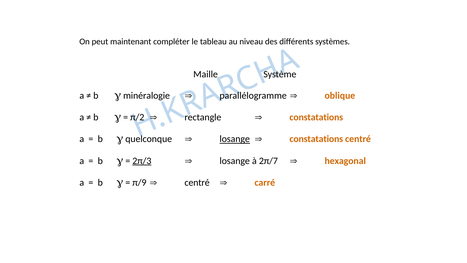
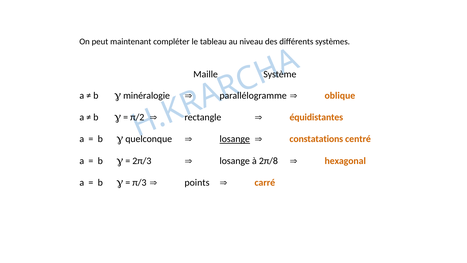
constatations: constatations -> équidistantes (316, 117)
2π/3 underline: present -> none (142, 161)
2π/7: 2π/7 -> 2π/8 (268, 161)
π/9: π/9 -> π/3 (139, 182)
centré: centré -> points (197, 182)
